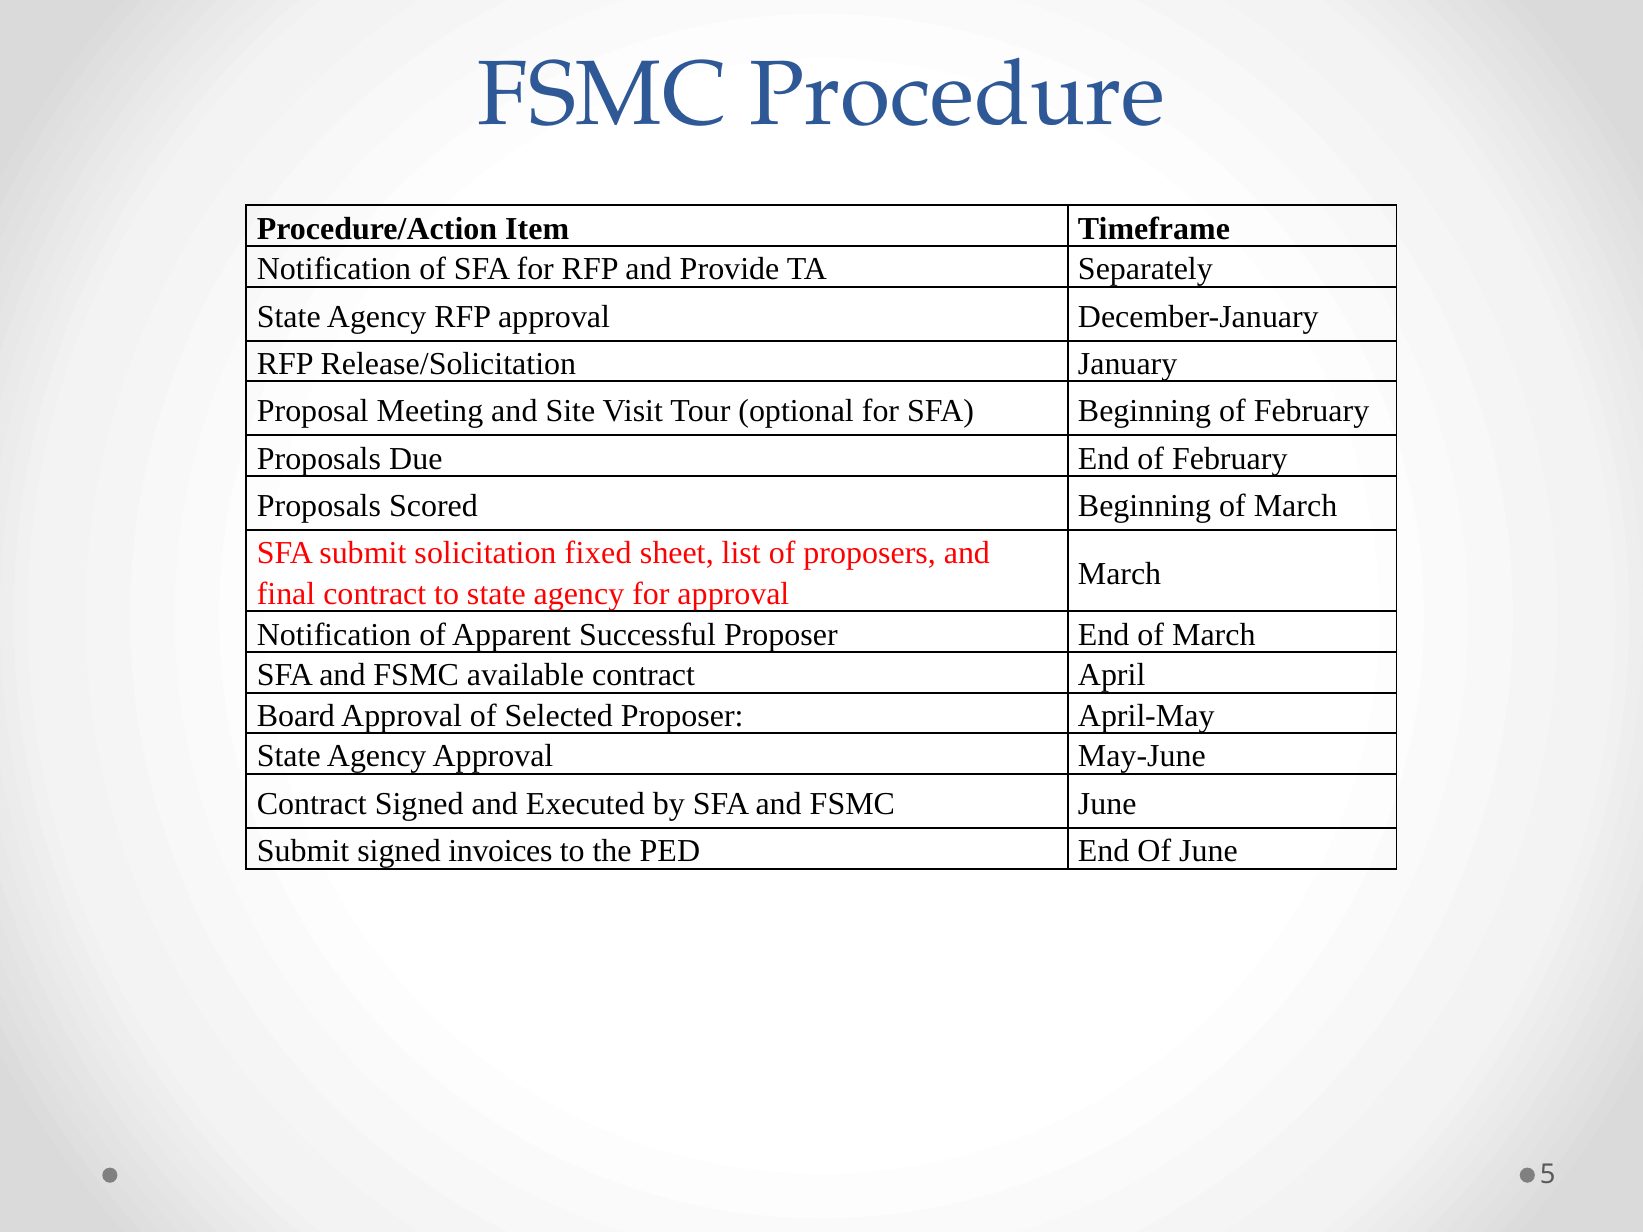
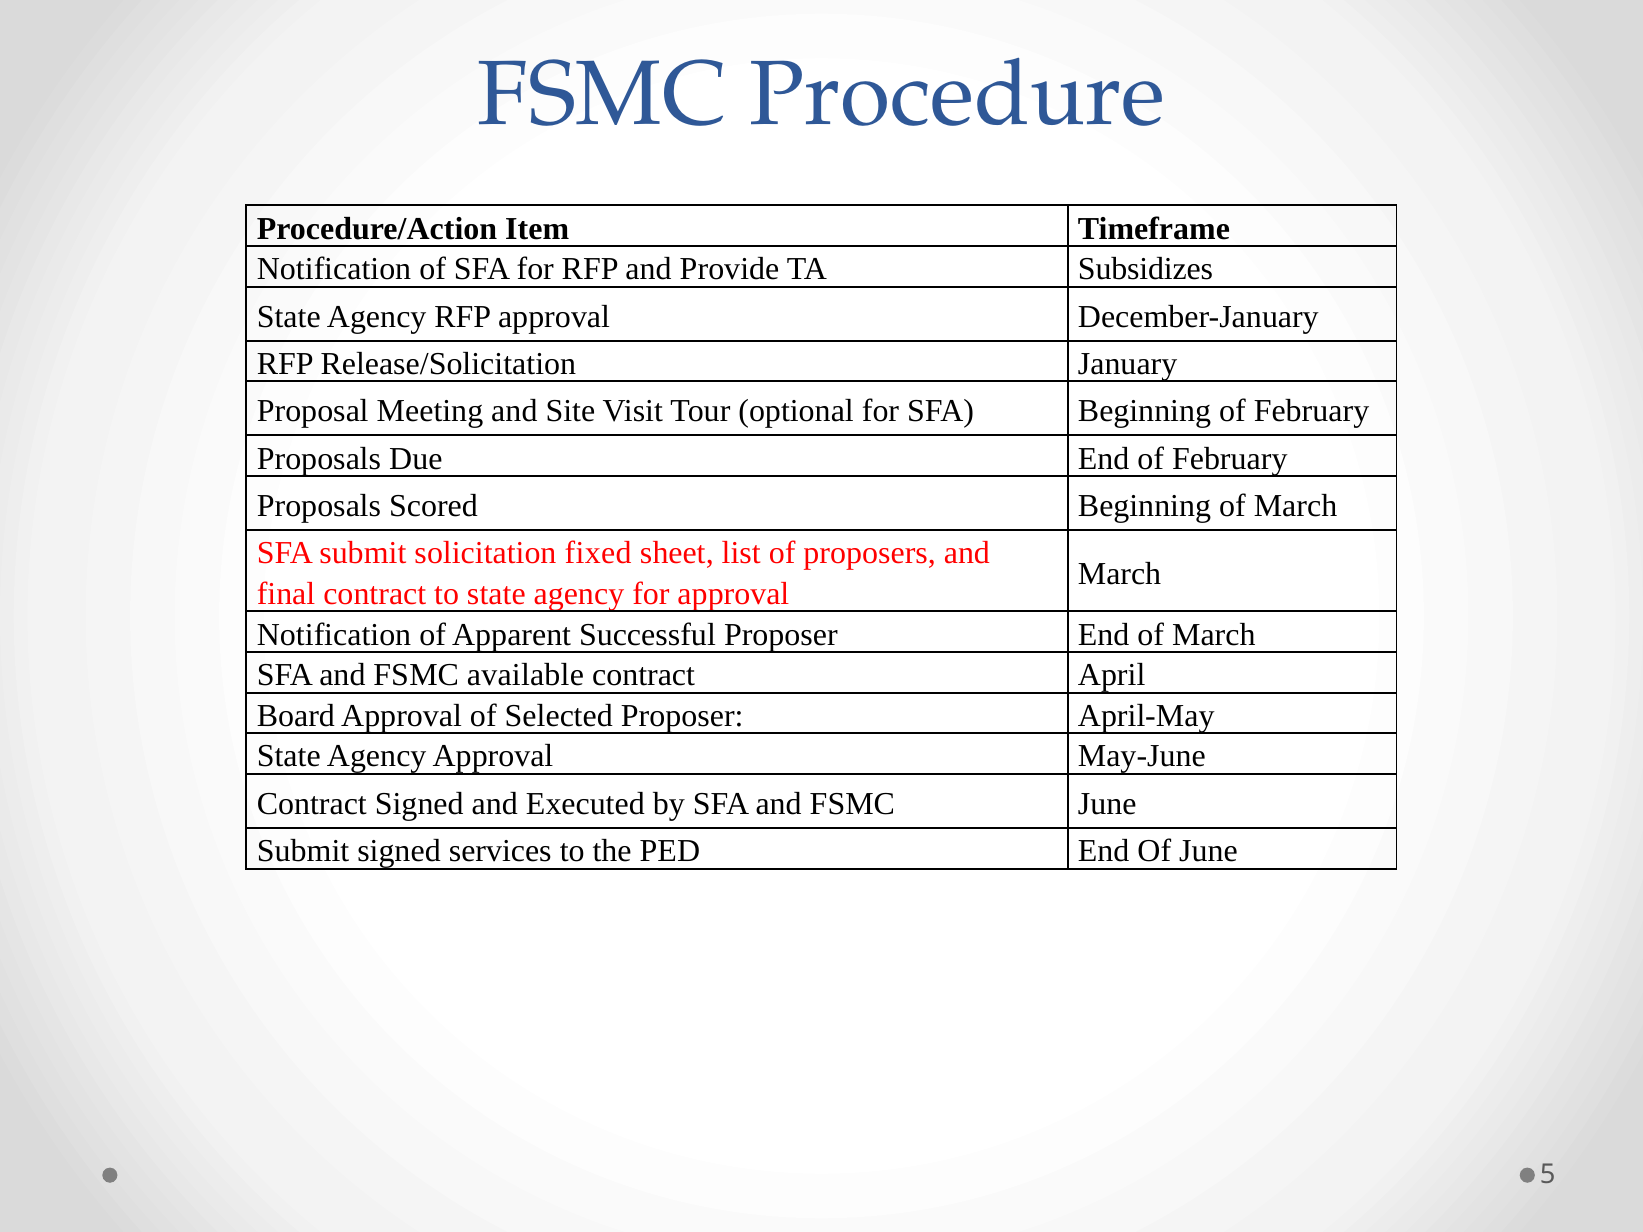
Separately: Separately -> Subsidizes (1145, 269)
invoices: invoices -> services (500, 851)
